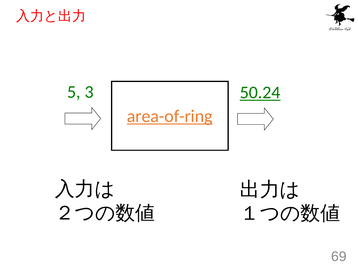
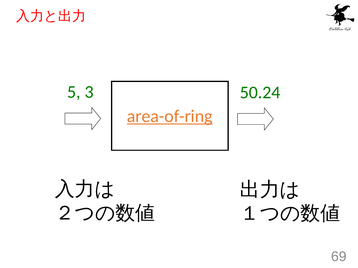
50.24 underline: present -> none (260, 93)
